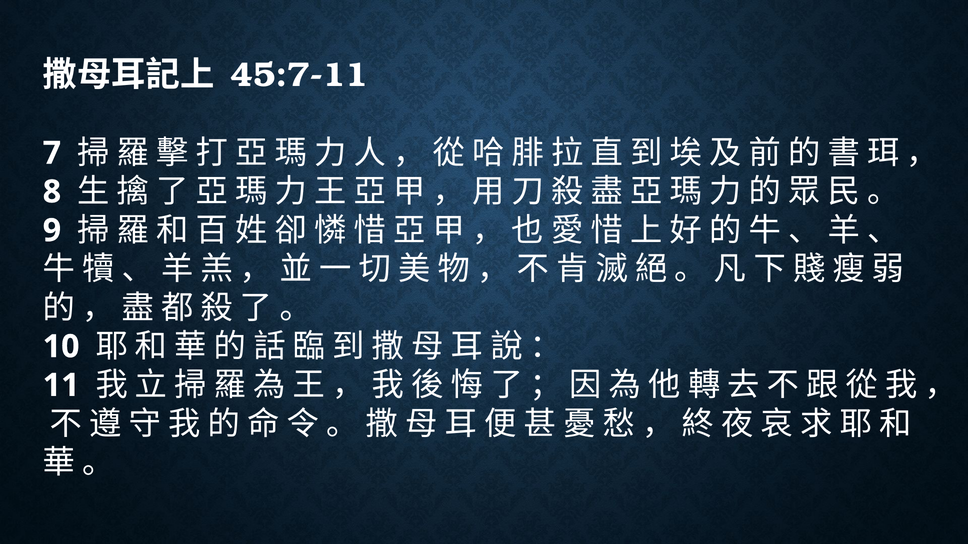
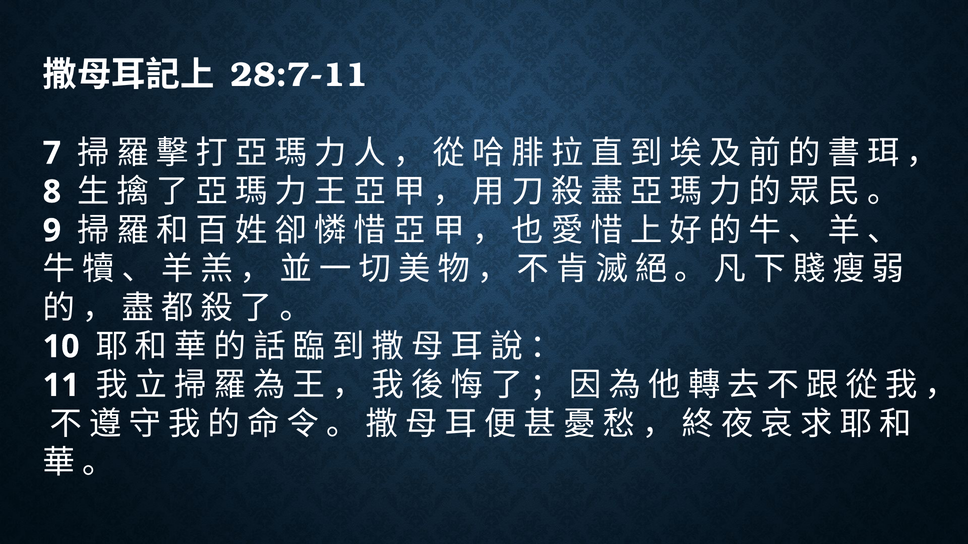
45:7-11: 45:7-11 -> 28:7-11 (299, 75)
